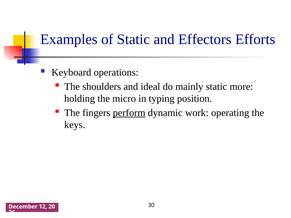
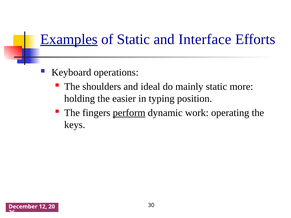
Examples underline: none -> present (69, 39)
Effectors: Effectors -> Interface (205, 39)
micro: micro -> easier (124, 99)
